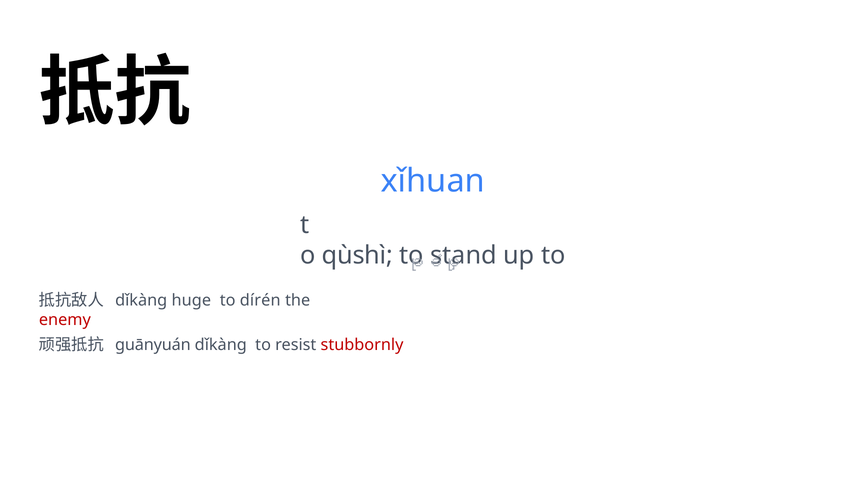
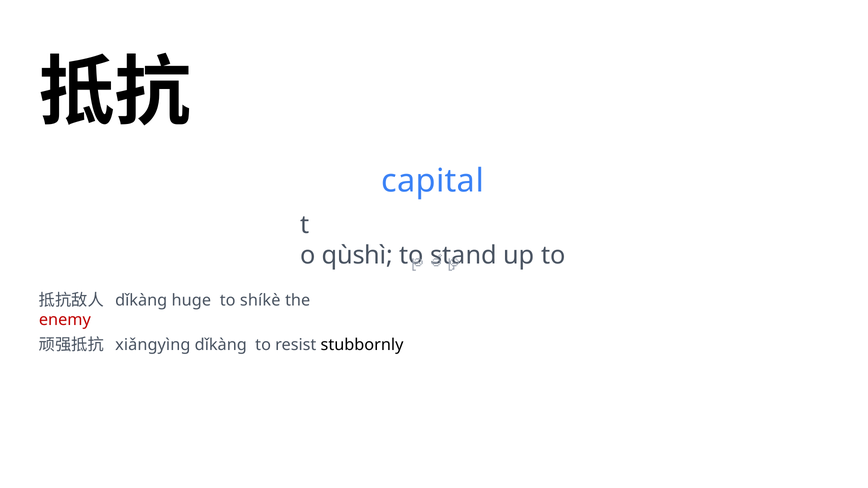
xǐhuan: xǐhuan -> capital (433, 181)
dírén: dírén -> shíkè (260, 301)
guānyuán: guānyuán -> xiǎngyìng (153, 345)
stubbornly colour: red -> black (362, 345)
